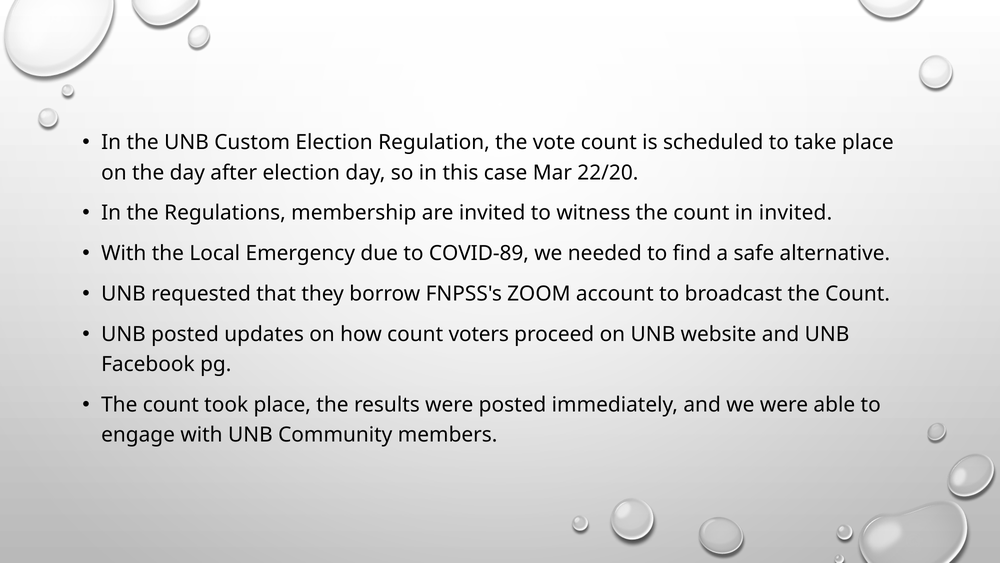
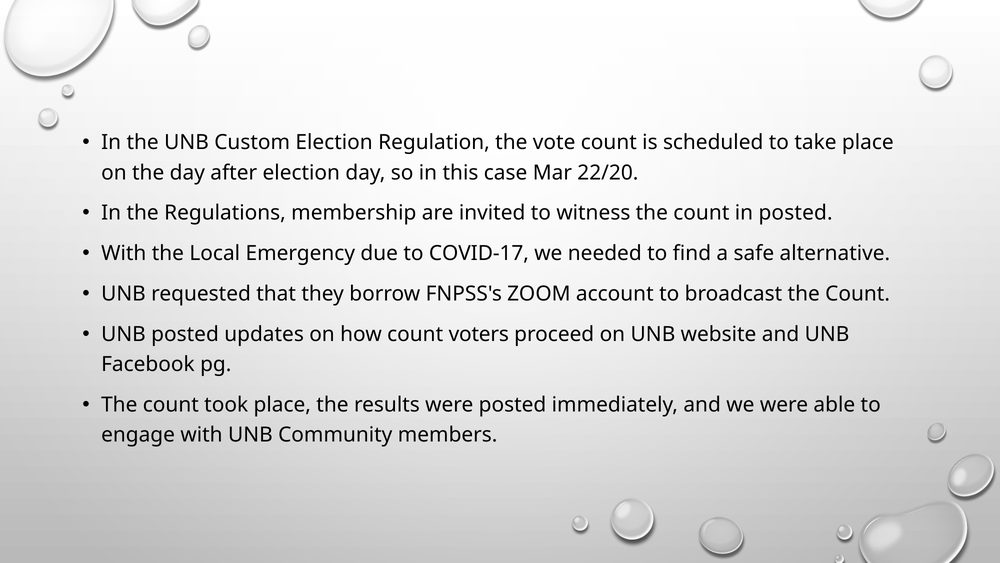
in invited: invited -> posted (796, 213)
COVID-89: COVID-89 -> COVID-17 (479, 253)
